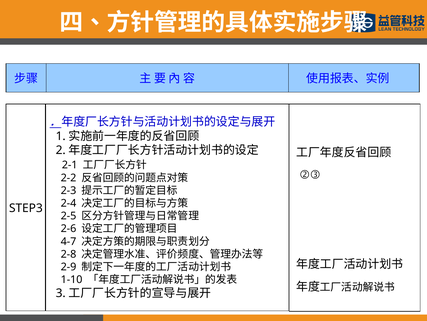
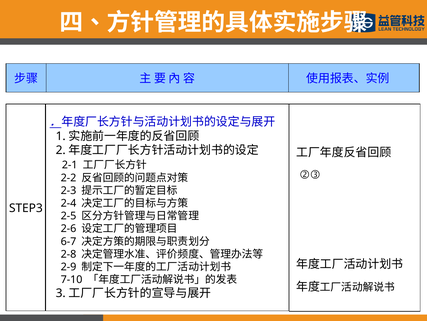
4-7: 4-7 -> 6-7 (68, 241)
1-10: 1-10 -> 7-10 (72, 279)
